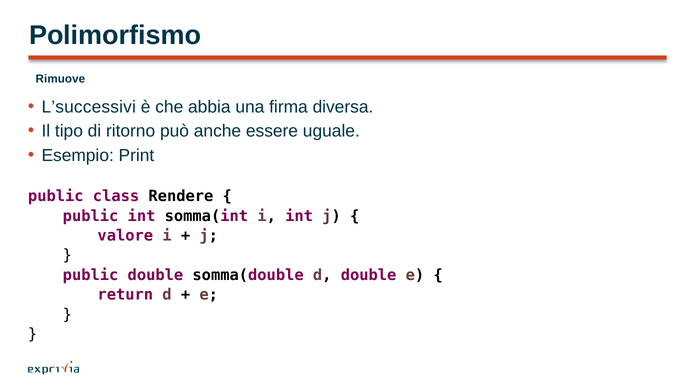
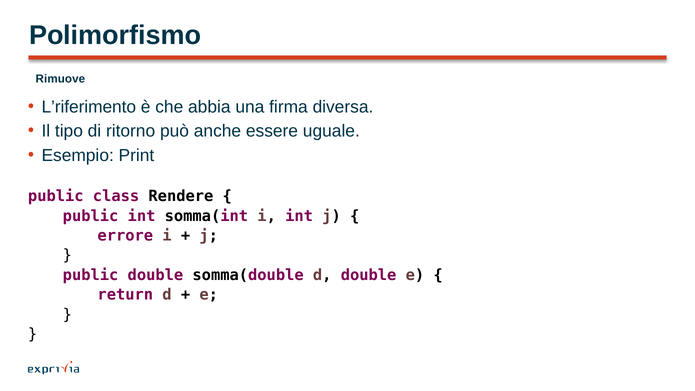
L’successivi: L’successivi -> L’riferimento (89, 107)
valore: valore -> errore (125, 236)
